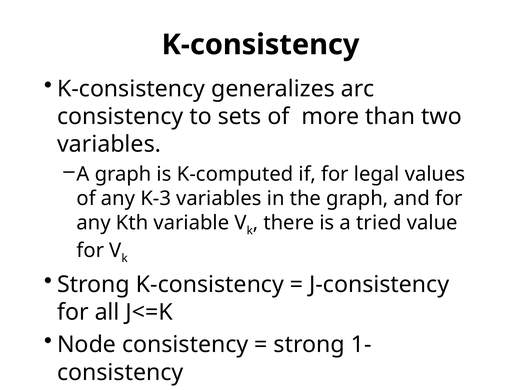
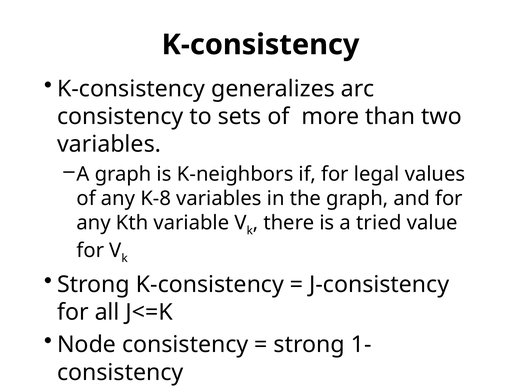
K-computed: K-computed -> K-neighbors (235, 175)
K-3: K-3 -> K-8 (156, 199)
